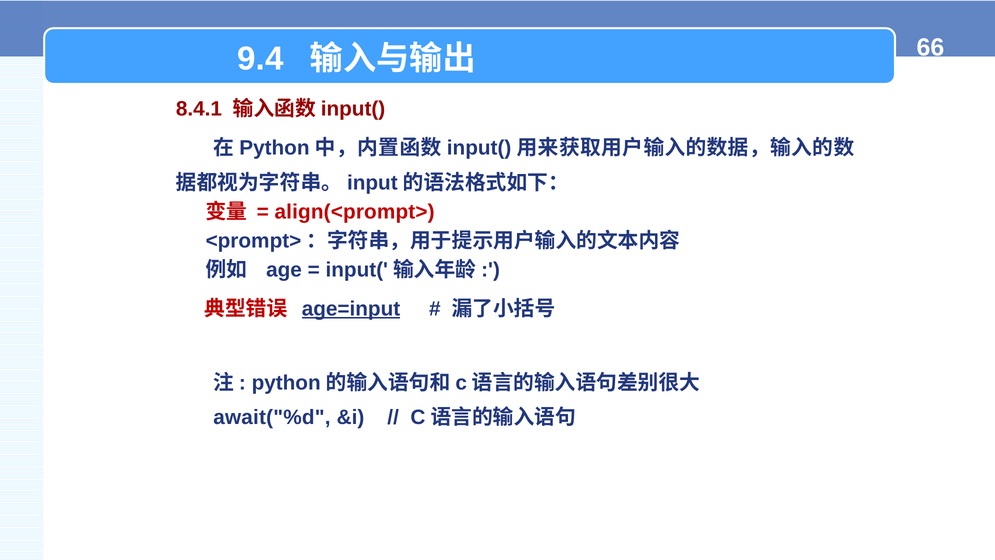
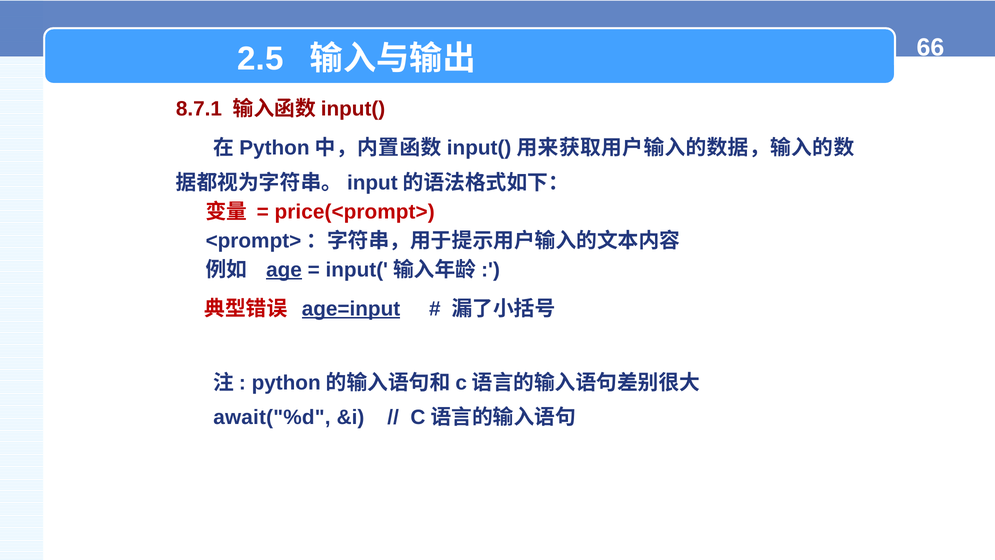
9.4: 9.4 -> 2.5 (260, 59)
8.4.1: 8.4.1 -> 8.7.1 (199, 109)
align(<prompt>: align(<prompt> -> price(<prompt> (355, 212)
age underline: none -> present (284, 270)
